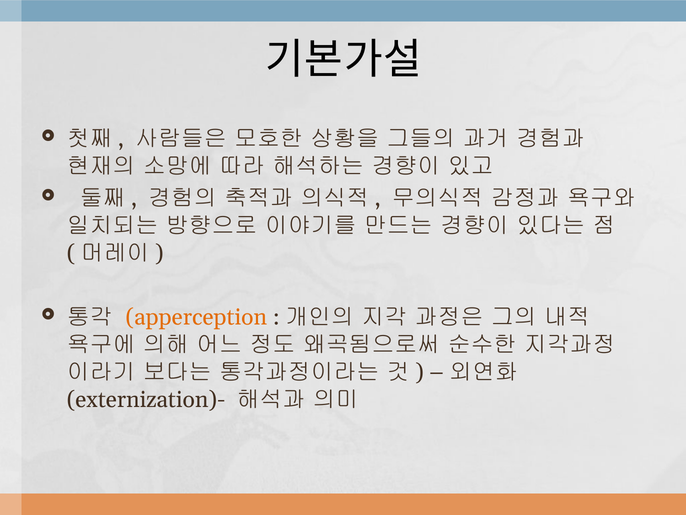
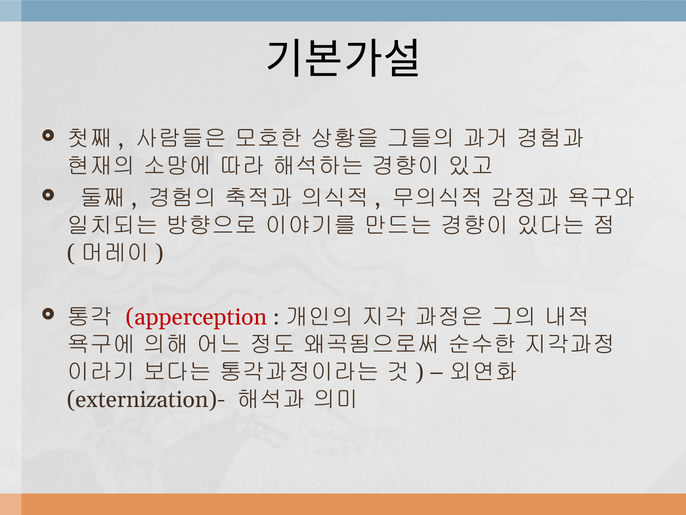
apperception colour: orange -> red (196, 317)
